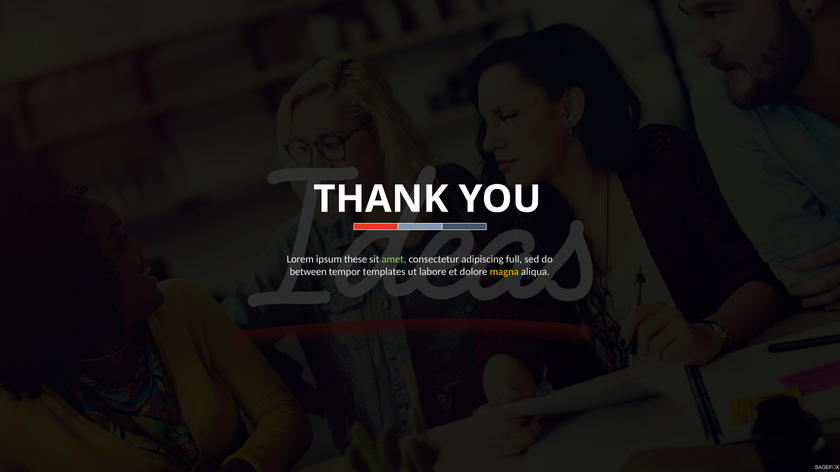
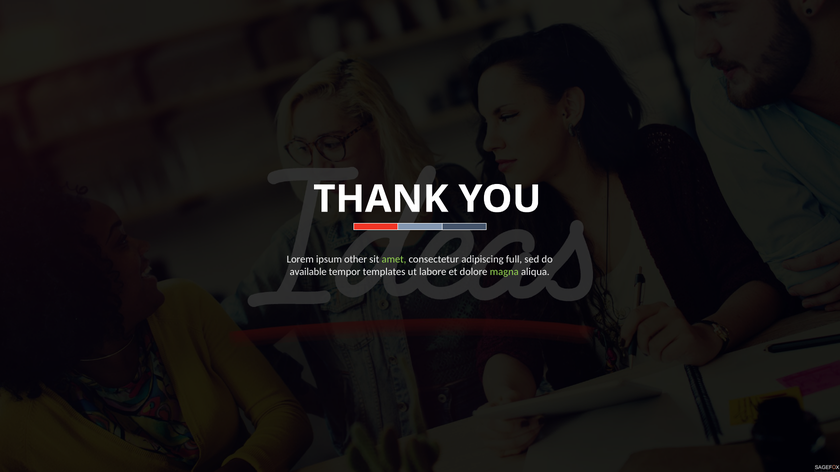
these: these -> other (356, 259)
between: between -> available (308, 272)
magna colour: yellow -> light green (504, 272)
